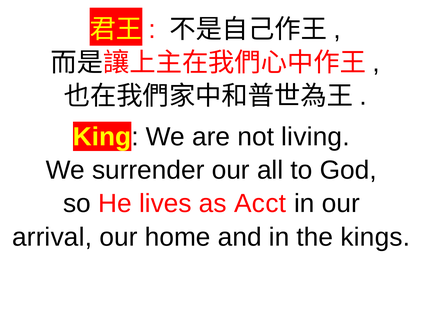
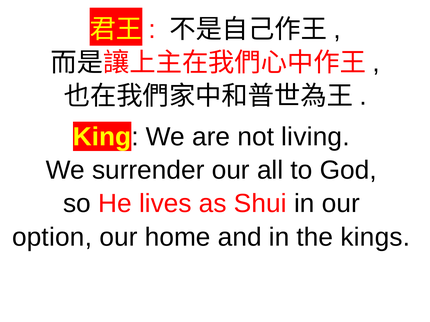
Acct: Acct -> Shui (260, 204)
arrival: arrival -> option (52, 237)
